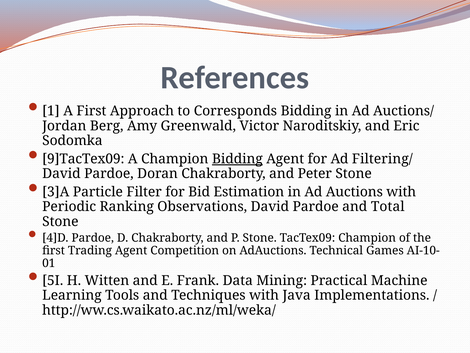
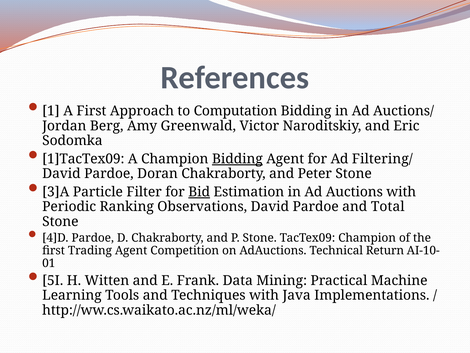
Corresponds: Corresponds -> Computation (235, 111)
9]TacTex09: 9]TacTex09 -> 1]TacTex09 (83, 159)
Bid underline: none -> present (199, 192)
Games: Games -> Return (385, 250)
